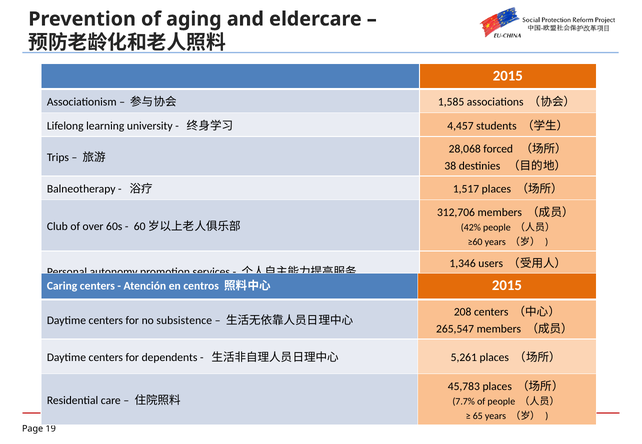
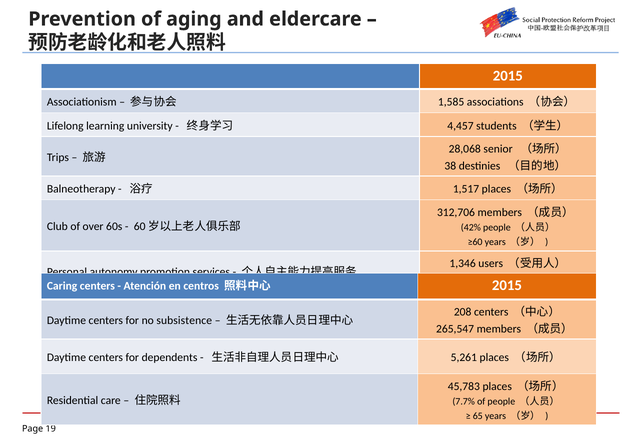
forced: forced -> senior (498, 149)
